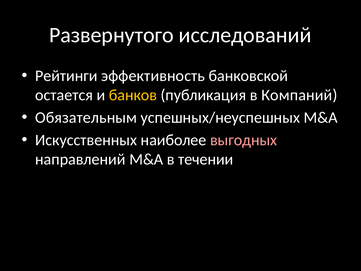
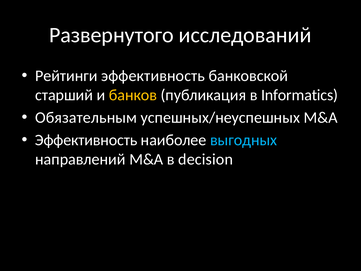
остается: остается -> старший (64, 95)
Компаний: Компаний -> Informatics (300, 95)
Искусственных: Искусственных -> Эффективность (86, 140)
выгодных colour: pink -> light blue (244, 140)
течении: течении -> decision (206, 159)
